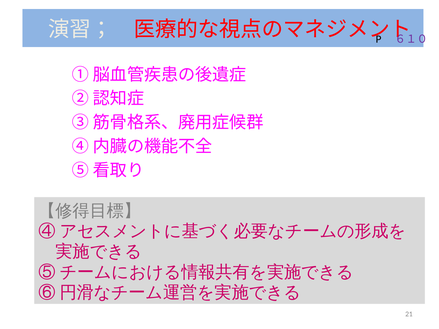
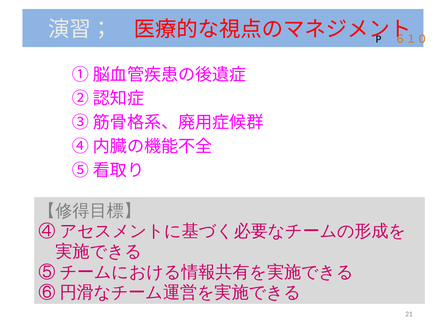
６１０ colour: purple -> orange (411, 39)
